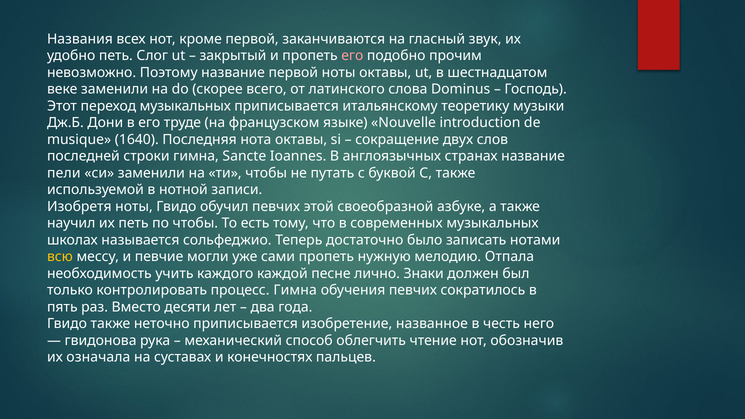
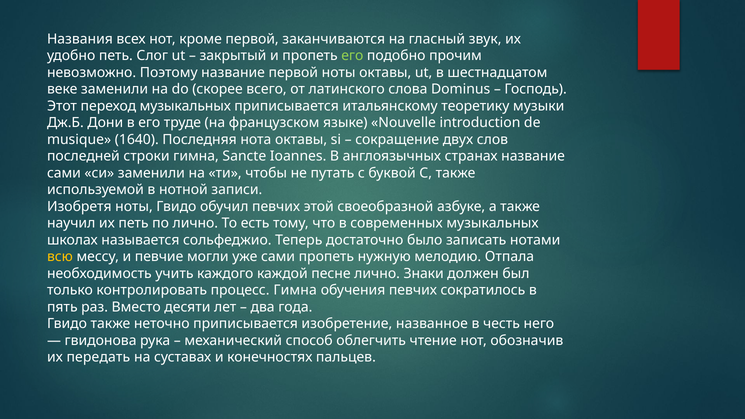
его colour: pink -> light green (352, 56)
пели: пели -> сами (64, 173)
по чтобы: чтобы -> лично (195, 223)
означала: означала -> передать (98, 357)
